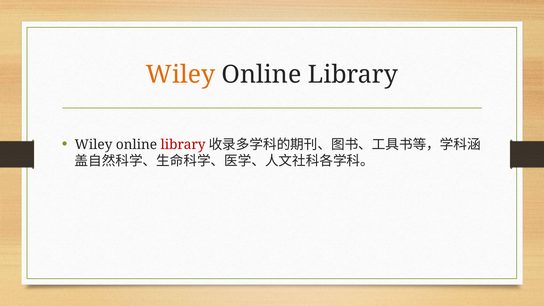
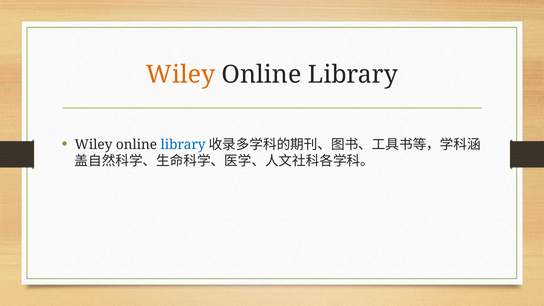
library colour: red -> blue (183, 145)
